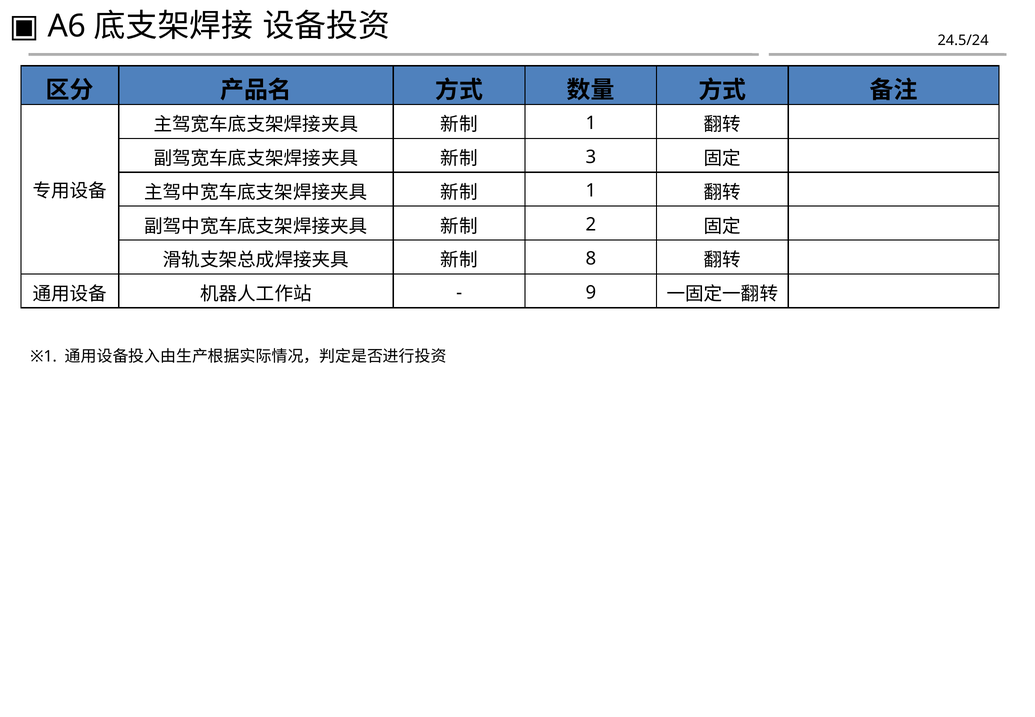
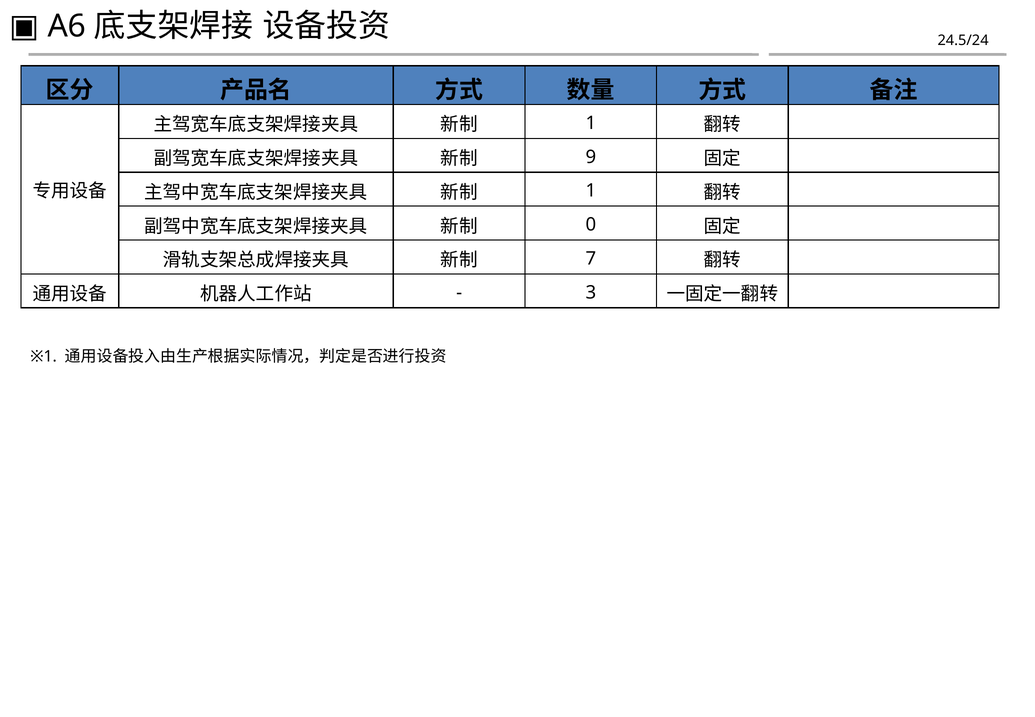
3: 3 -> 9 (591, 157)
2: 2 -> 0 (591, 225)
8: 8 -> 7 (591, 258)
9: 9 -> 3 (591, 292)
